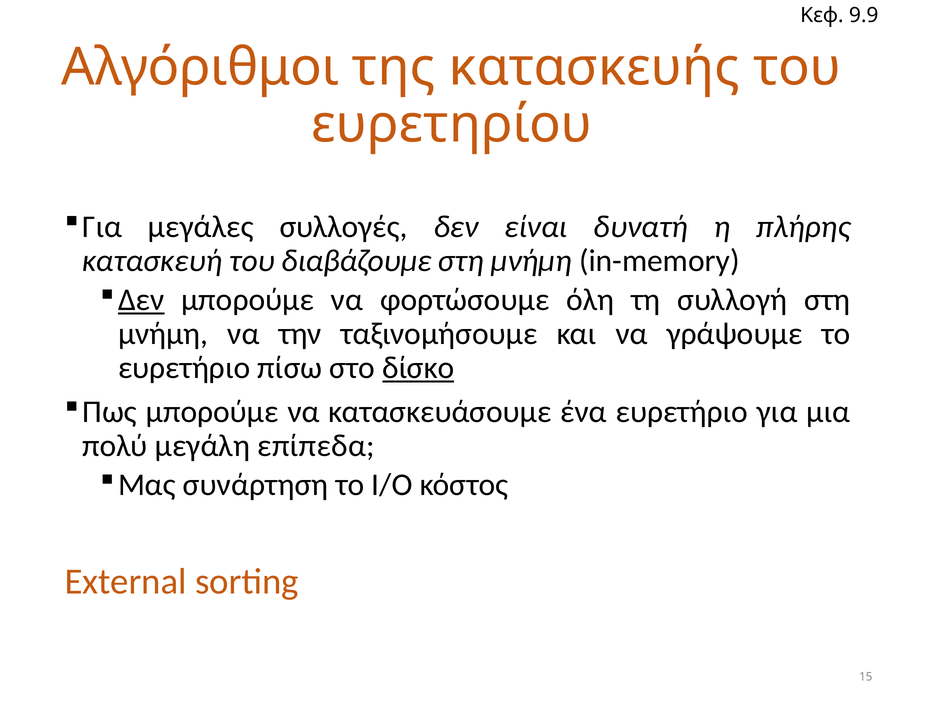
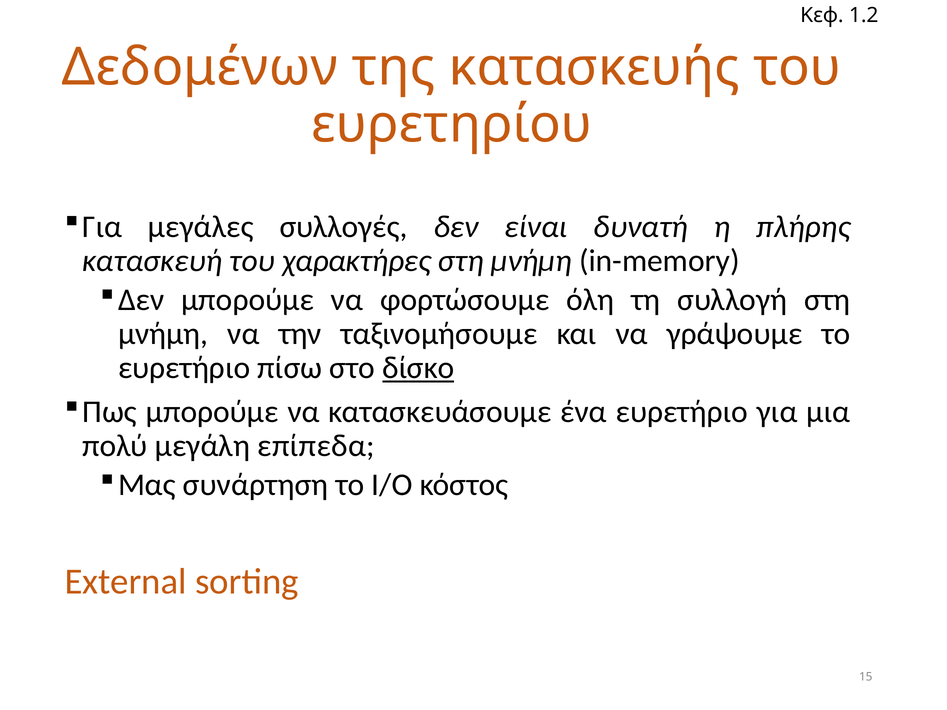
9.9: 9.9 -> 1.2 (864, 15)
Αλγόριθμοι: Αλγόριθμοι -> Δεδομένων (200, 67)
διαβάζουμε: διαβάζουμε -> χαρακτήρες (357, 261)
Δεν underline: present -> none (141, 300)
